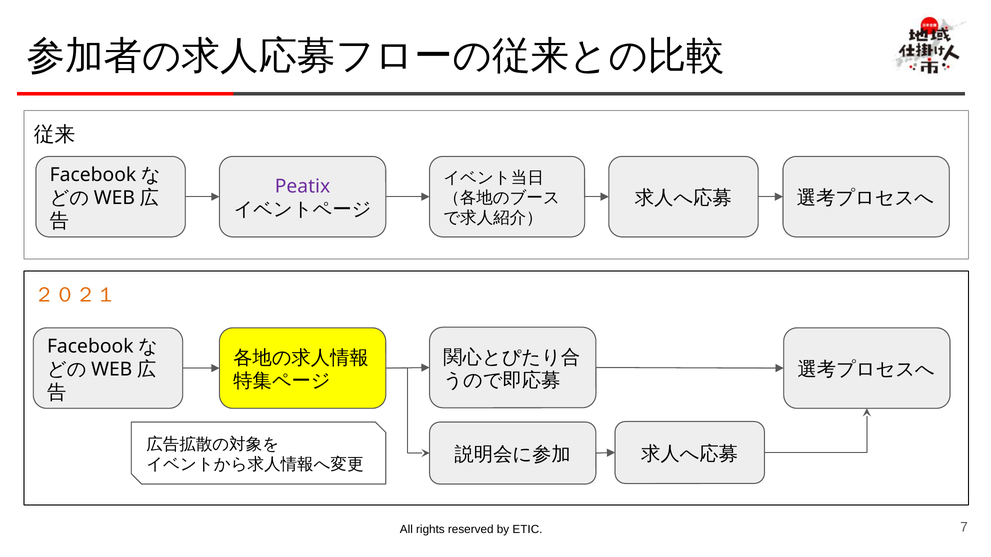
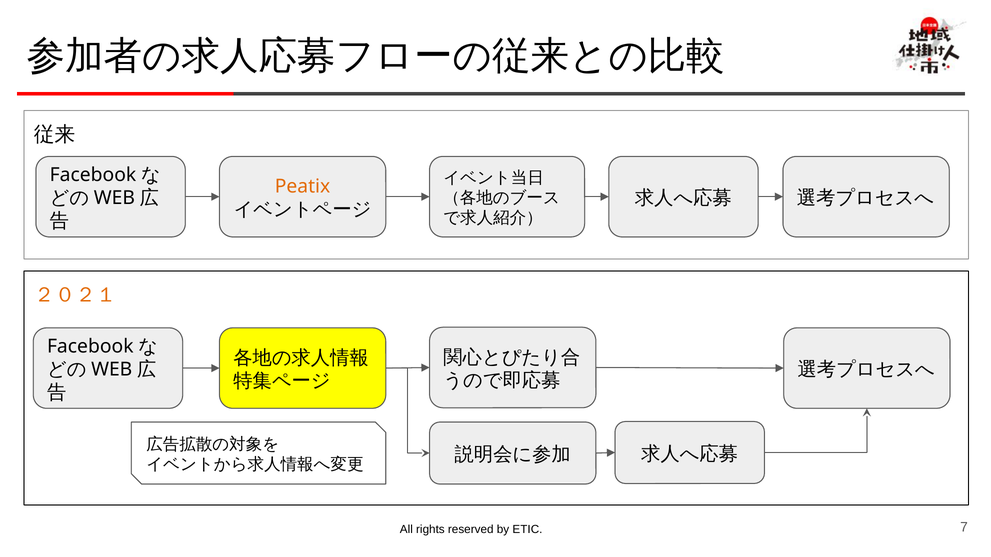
Peatix colour: purple -> orange (303, 187)
